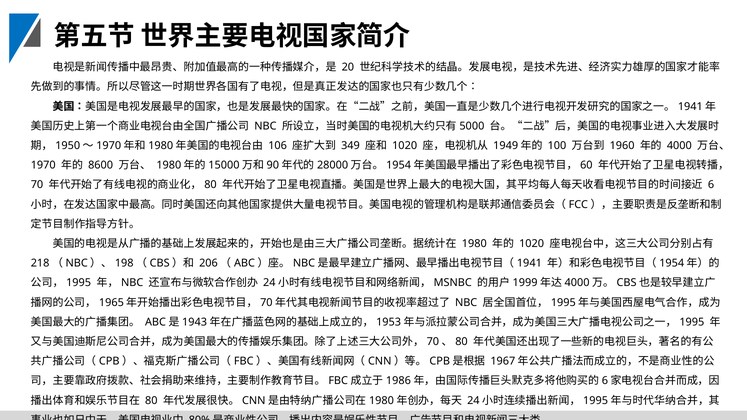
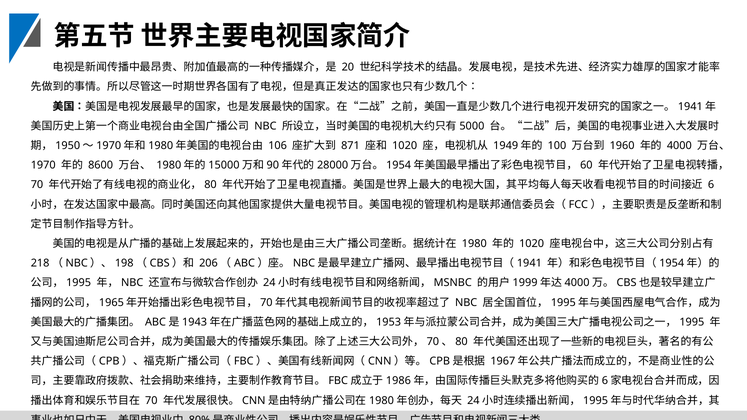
349: 349 -> 871 (350, 146)
80: 80 -> 70 (151, 401)
